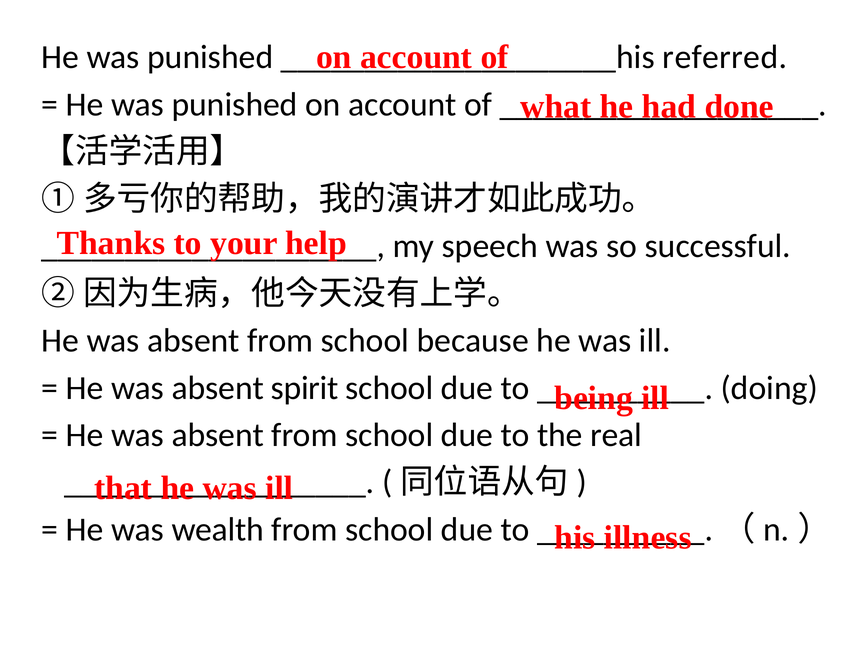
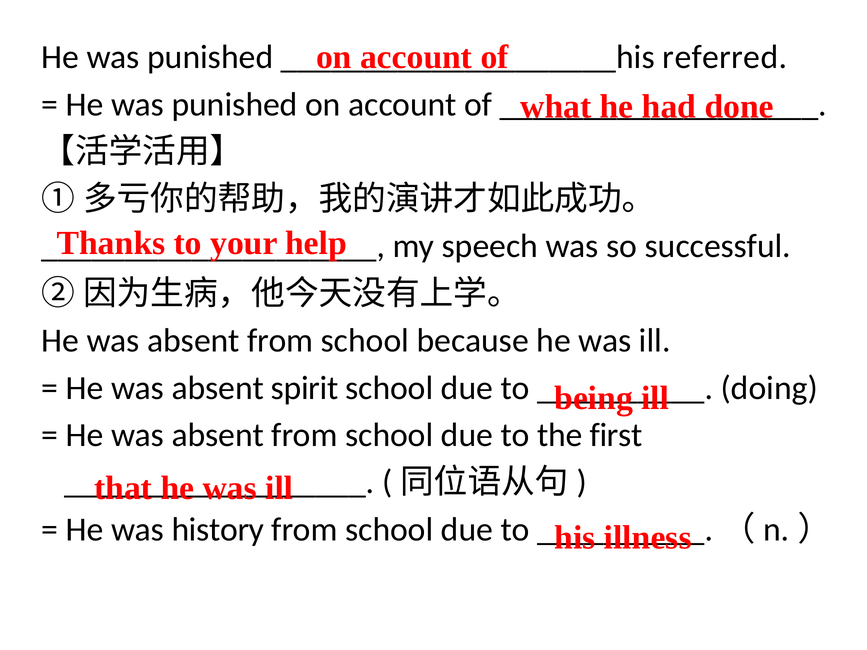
real: real -> first (616, 435)
wealth: wealth -> history (218, 530)
